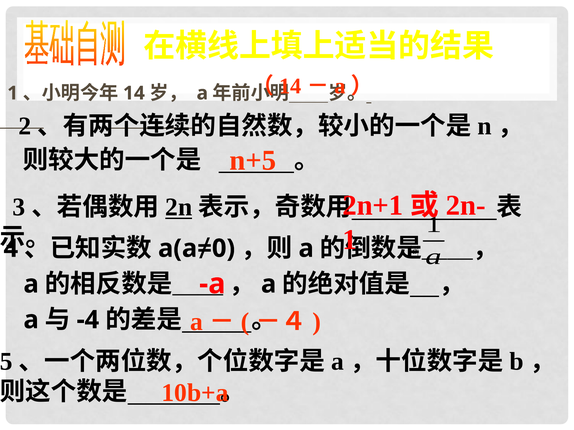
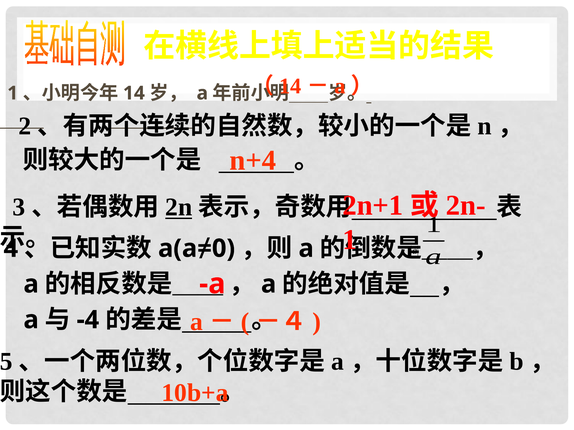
n+5: n+5 -> n+4 (253, 160)
